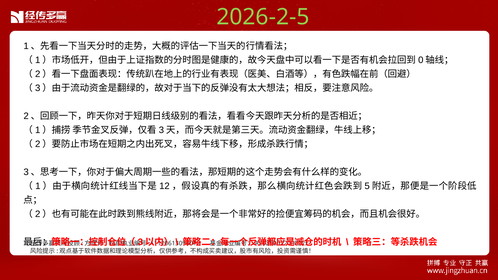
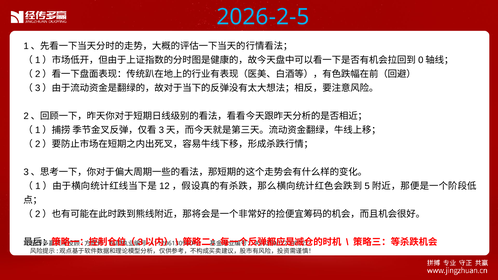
2026-2-5 colour: light green -> light blue (263, 17)
